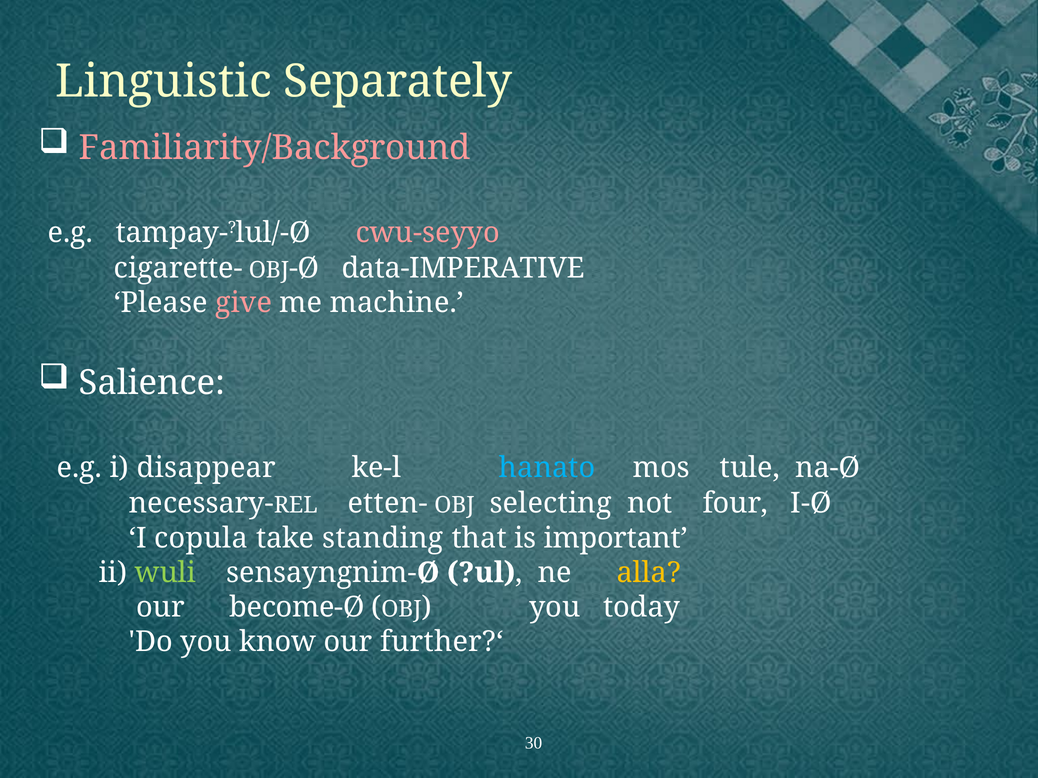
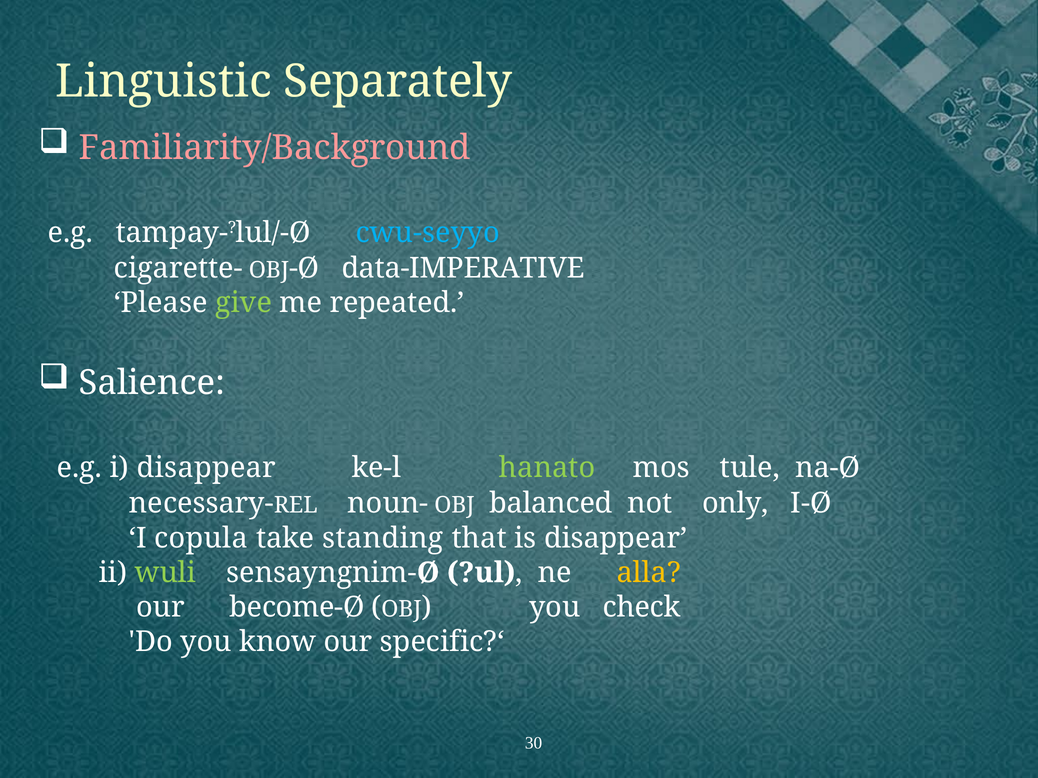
cwu-seyyo colour: pink -> light blue (428, 233)
give colour: pink -> light green (244, 303)
machine: machine -> repeated (397, 303)
hanato colour: light blue -> light green (547, 468)
etten-: etten- -> noun- (388, 504)
selecting: selecting -> balanced (551, 504)
four: four -> only (735, 504)
is important: important -> disappear (616, 538)
today: today -> check (642, 608)
further?‘: further?‘ -> specific?‘ (442, 642)
